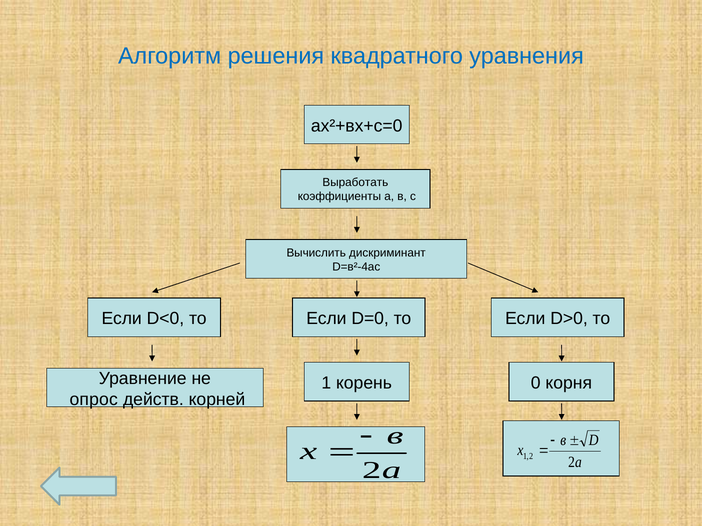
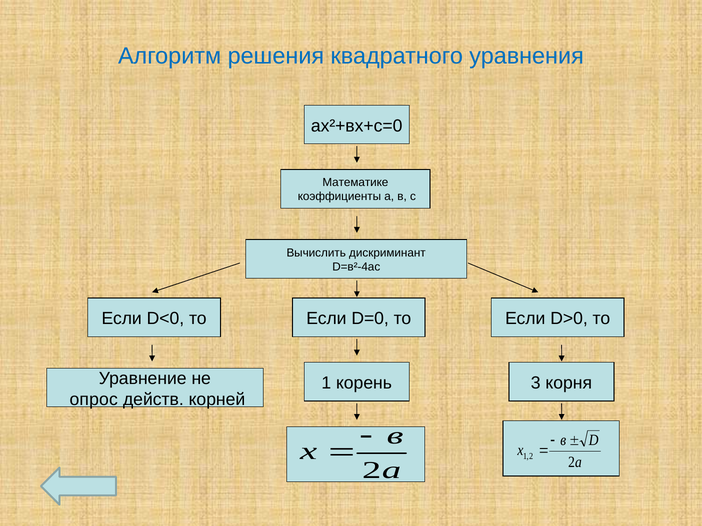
Выработать: Выработать -> Математике (355, 183)
0: 0 -> 3 (536, 383)
